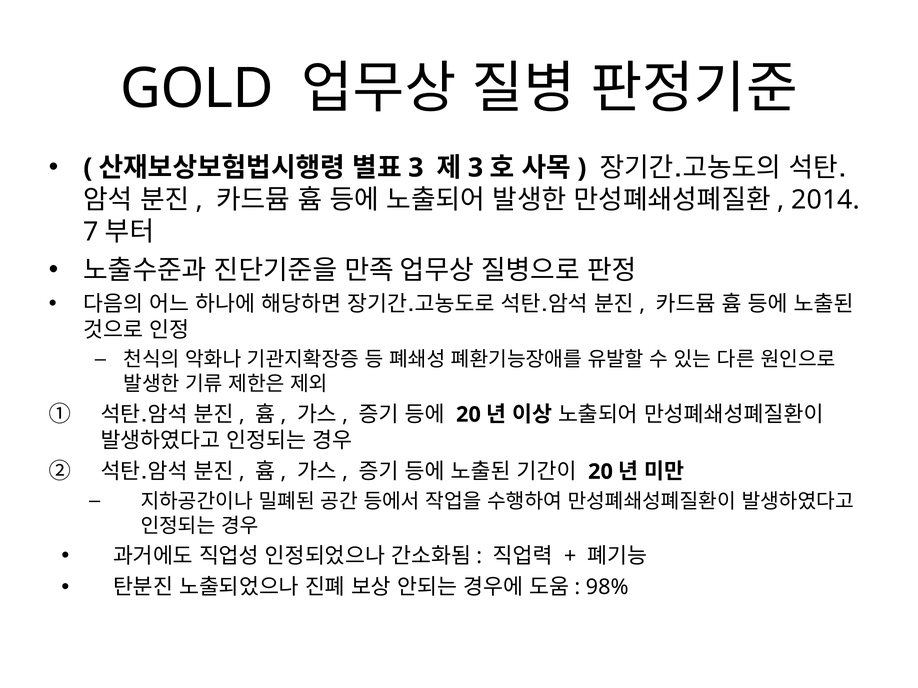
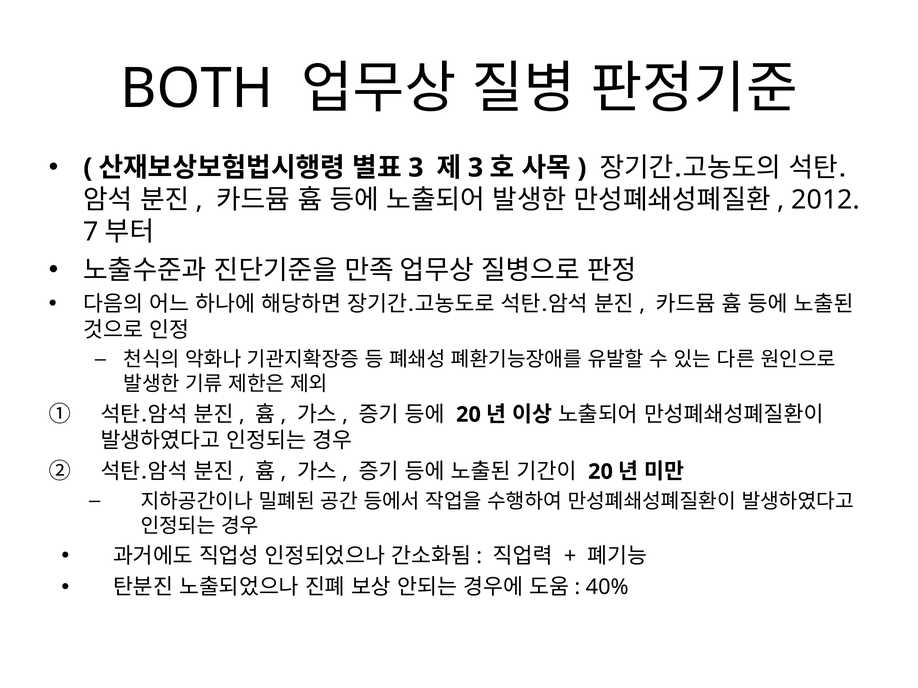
GOLD: GOLD -> BOTH (197, 89)
2014: 2014 -> 2012 (826, 200)
98%: 98% -> 40% (607, 588)
